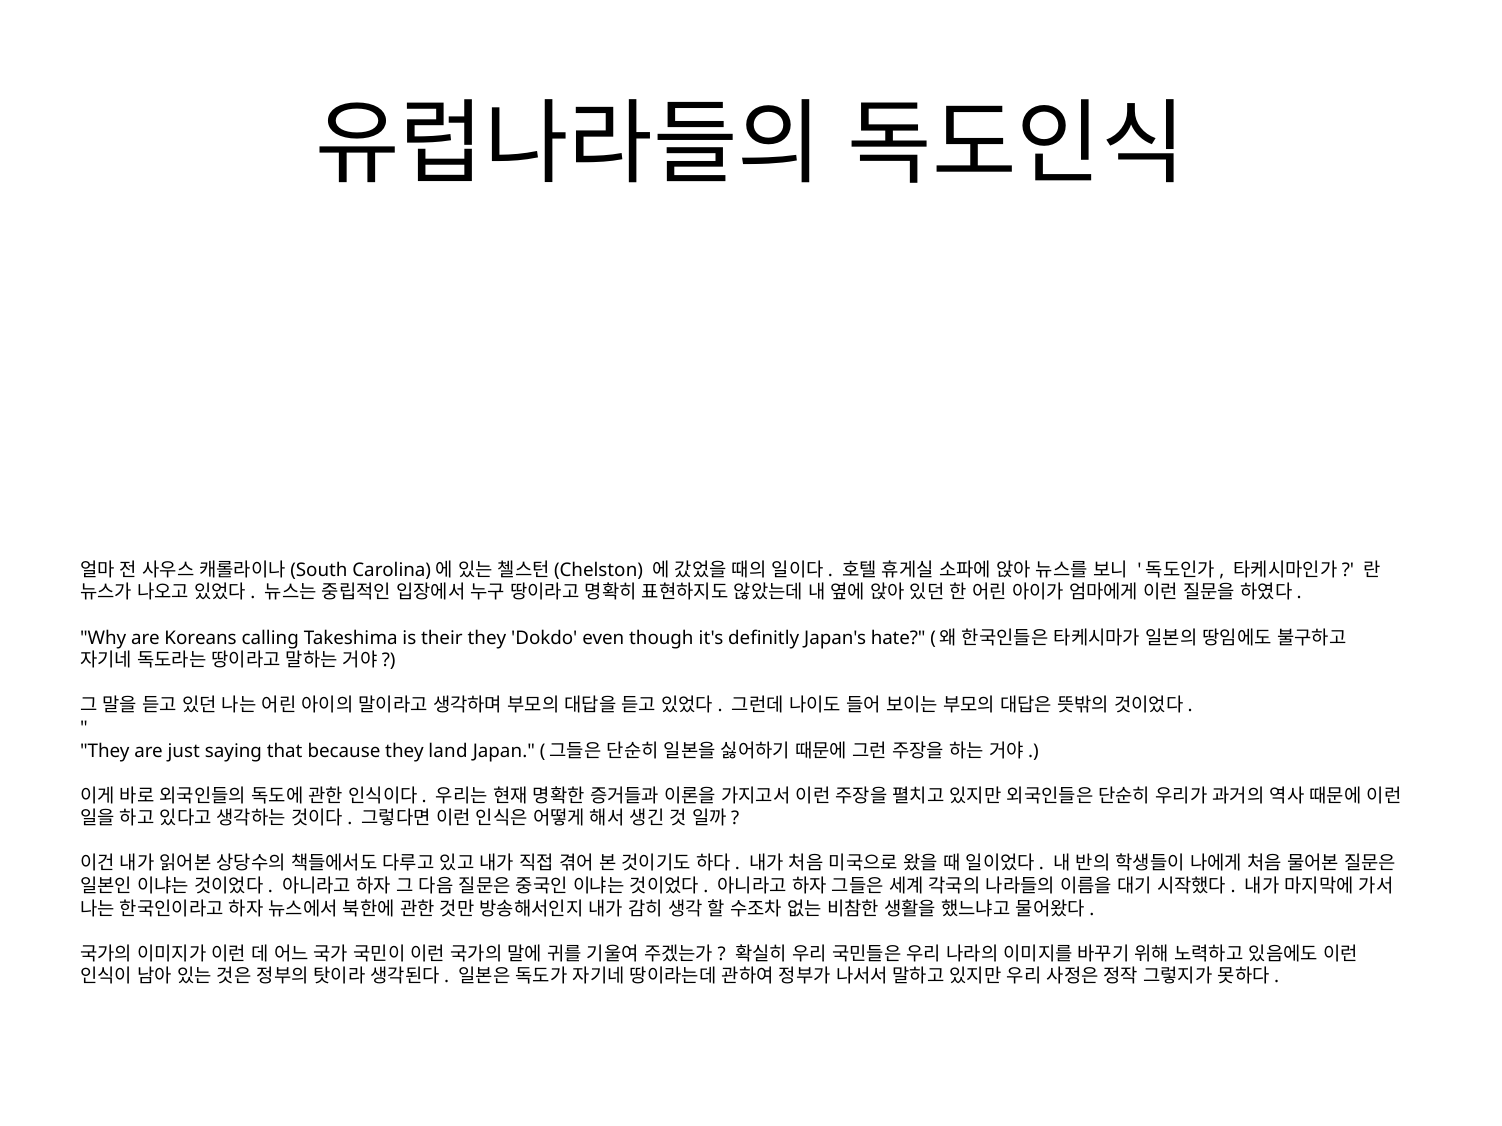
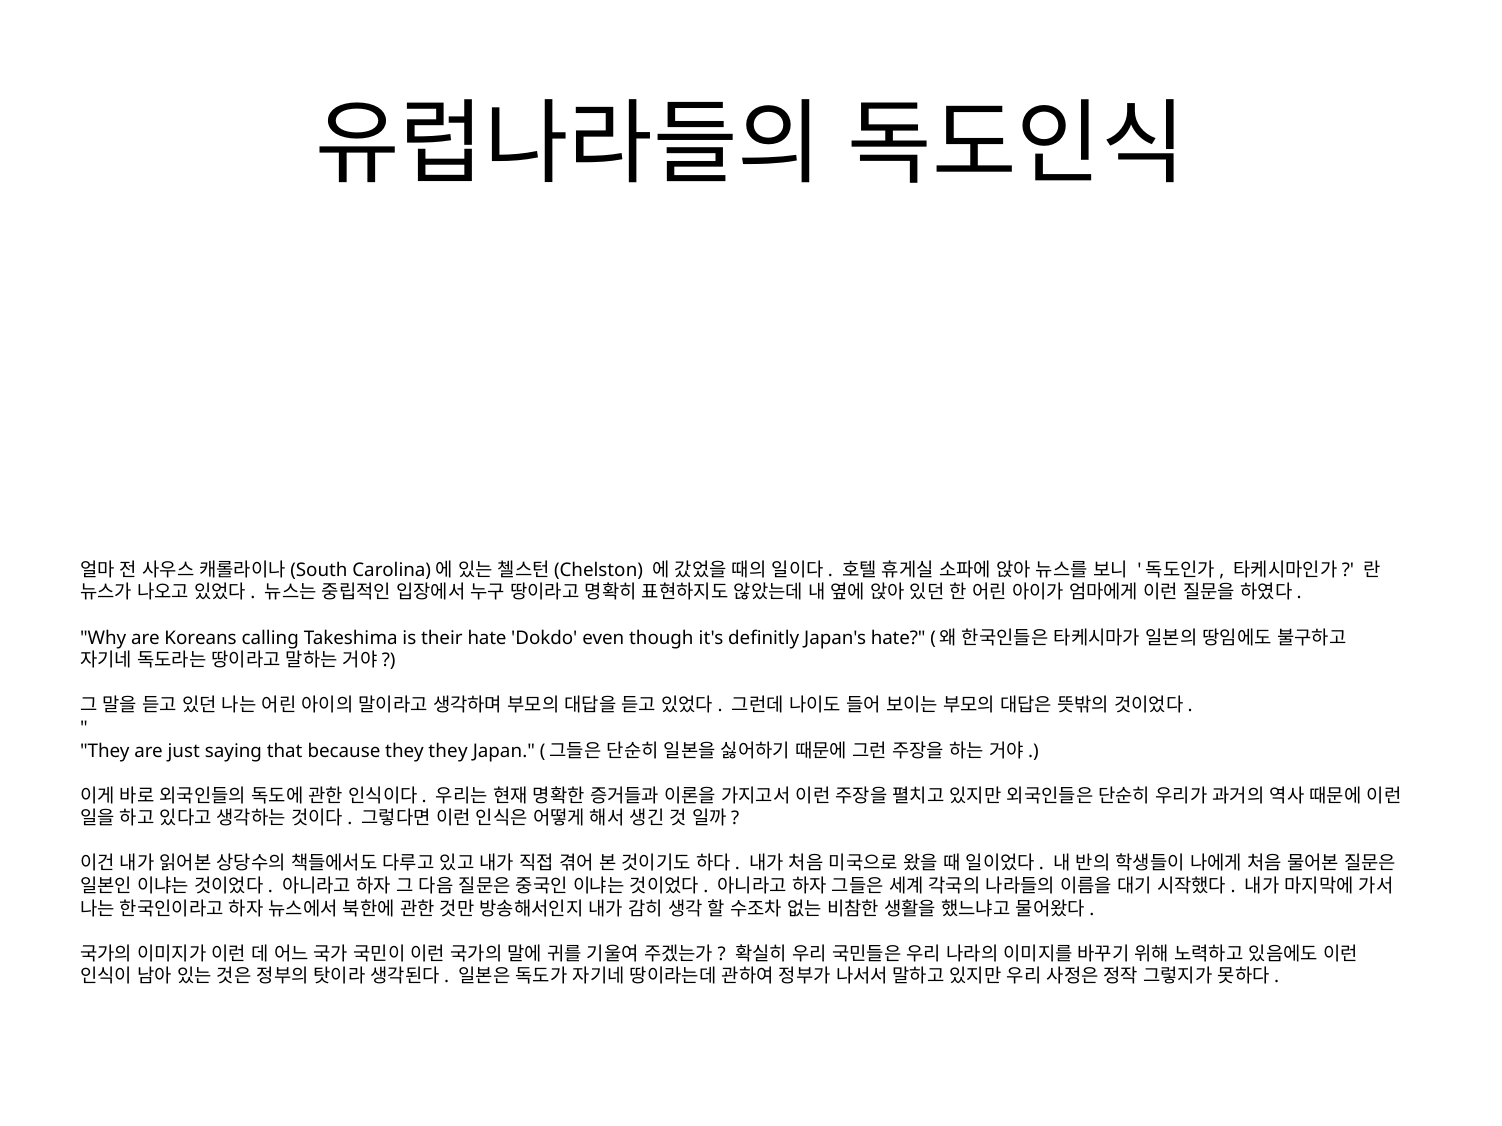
their they: they -> hate (487, 638)
they land: land -> they (448, 751)
